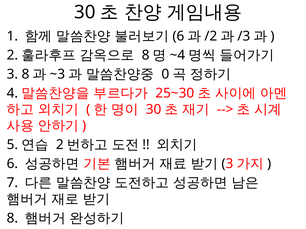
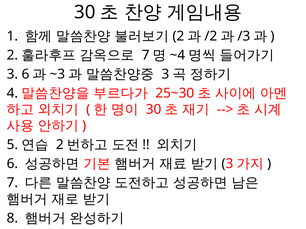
6: 6 -> 2 (178, 36)
8: 8 -> 7 (146, 55)
3 8: 8 -> 6 (25, 74)
0: 0 -> 3 (165, 74)
